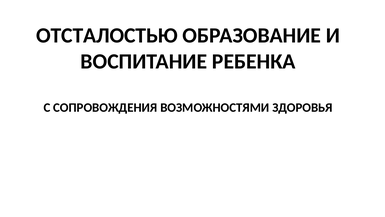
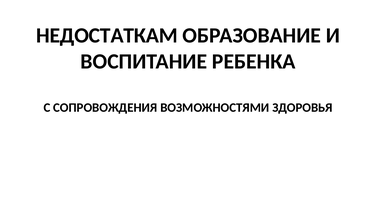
ОТСТАЛОСТЬЮ: ОТСТАЛОСТЬЮ -> НЕДОСТАТКАМ (107, 35)
